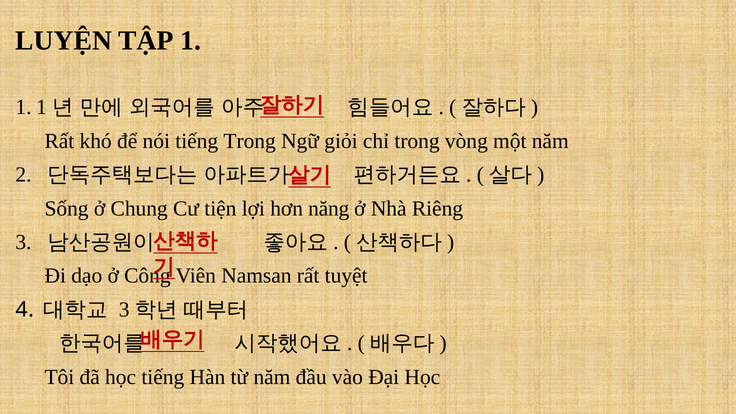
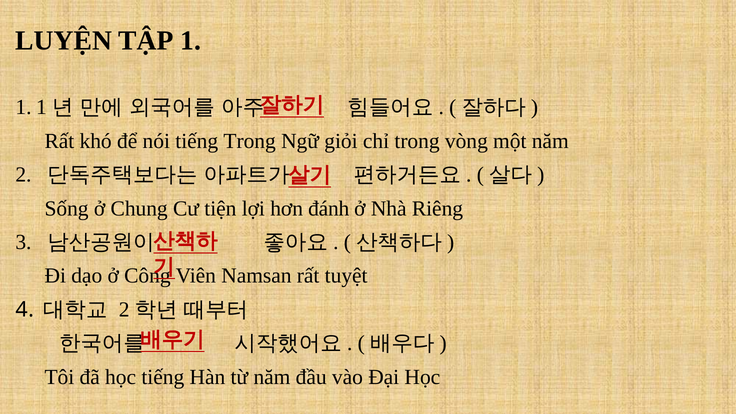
năng: năng -> đánh (329, 208)
3: 3 -> 2 (124, 310)
